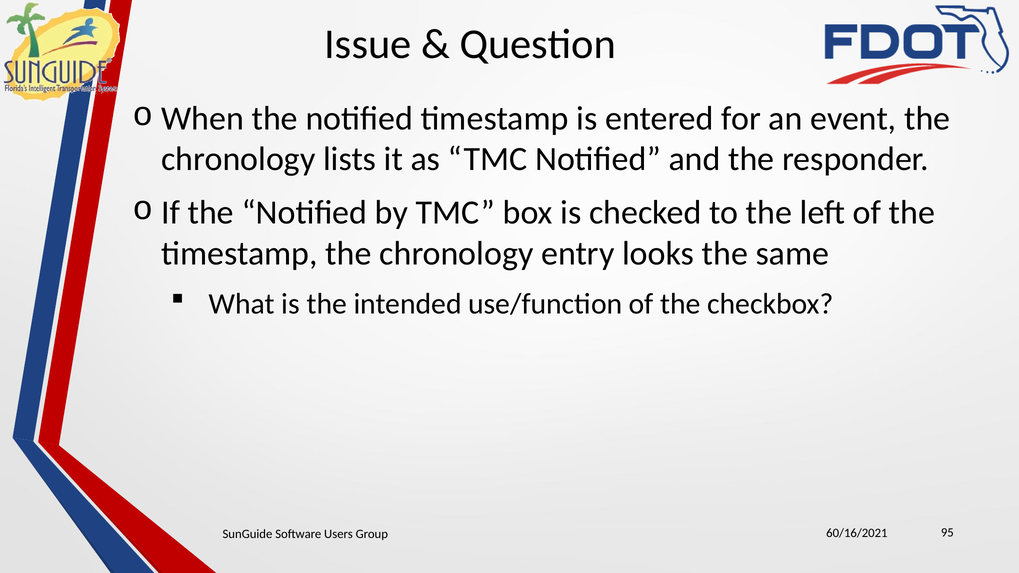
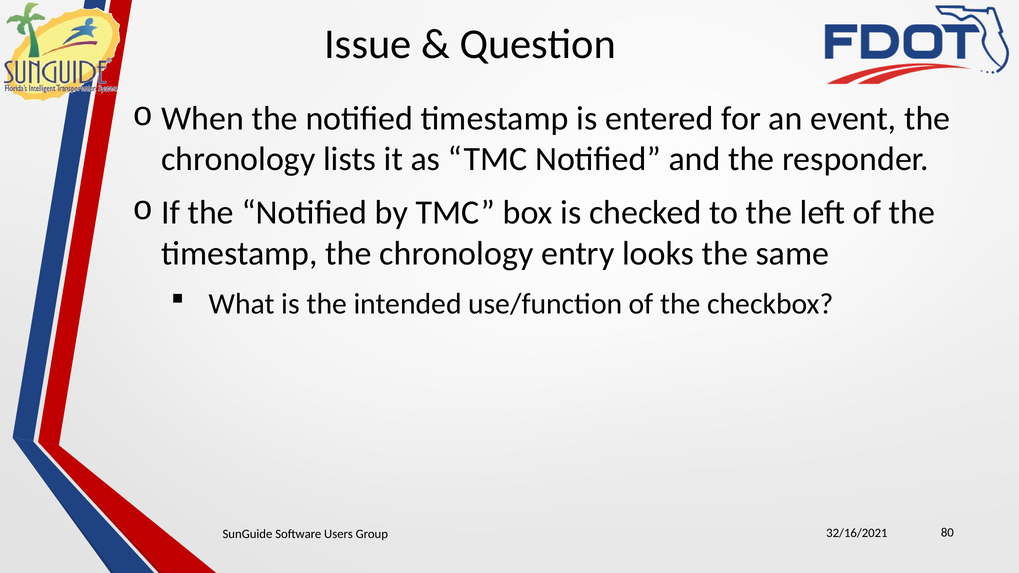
60/16/2021: 60/16/2021 -> 32/16/2021 (857, 533)
95: 95 -> 80 (947, 533)
